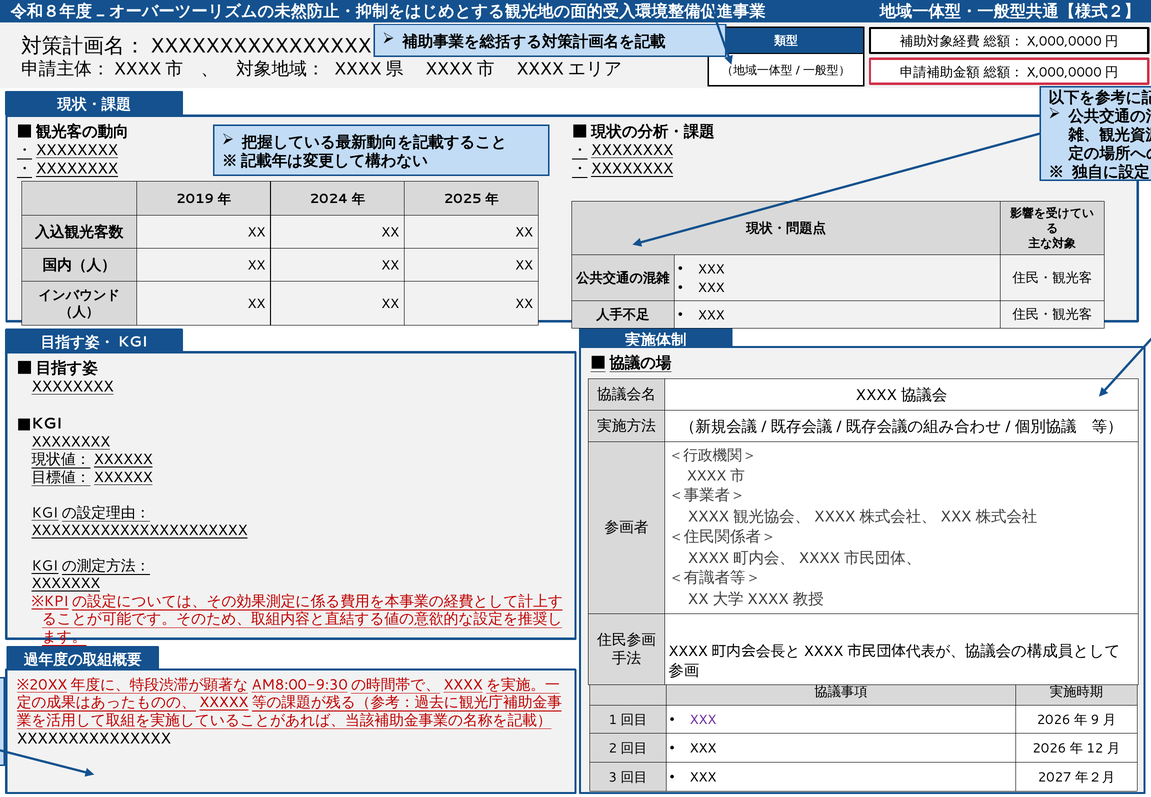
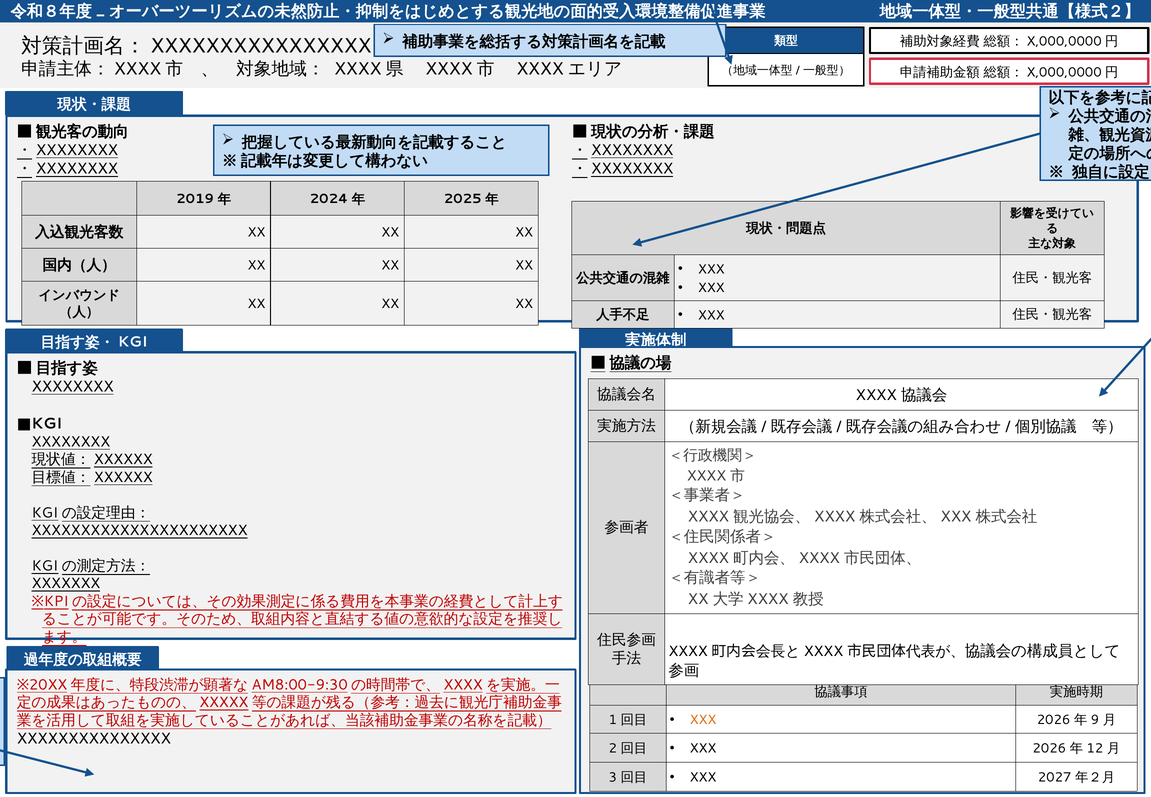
XXX colour: purple -> orange (703, 720)
